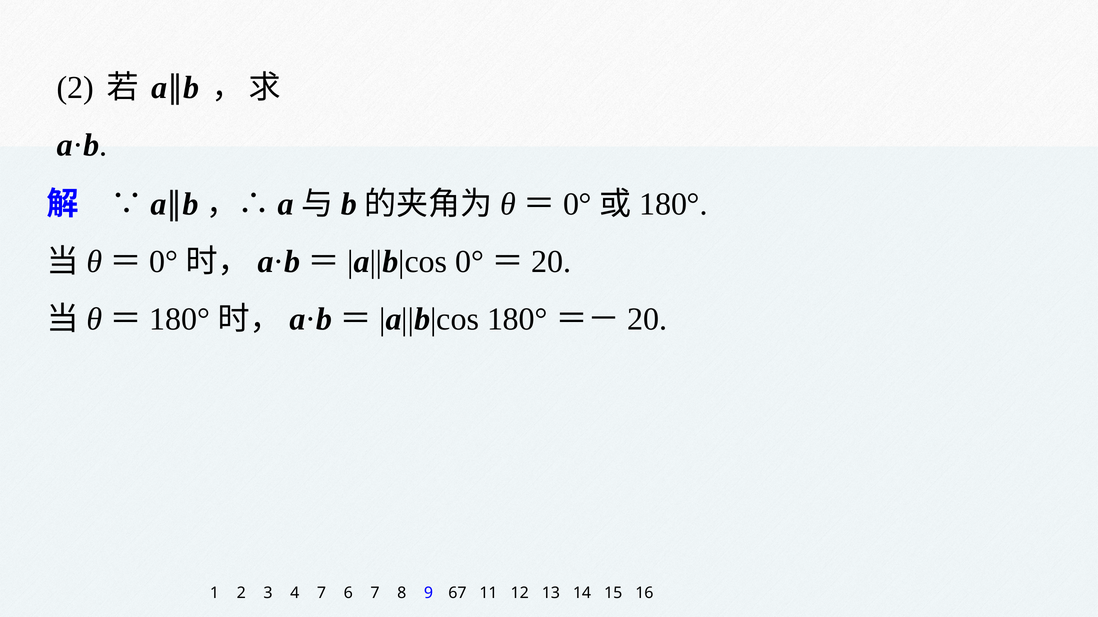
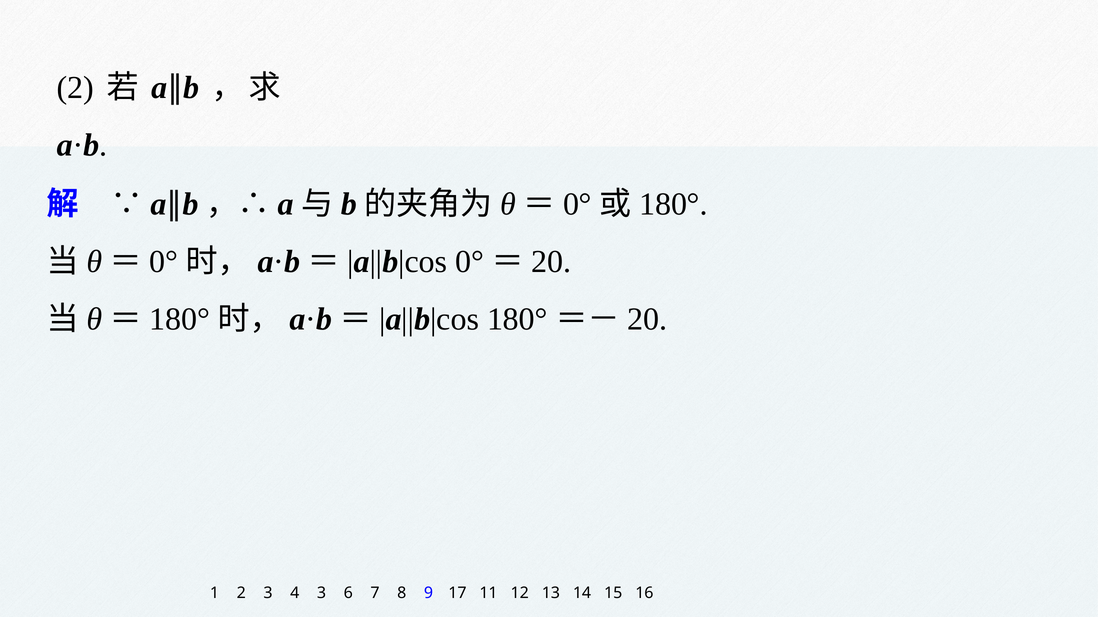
4 7: 7 -> 3 (322, 594)
67: 67 -> 17 (457, 594)
